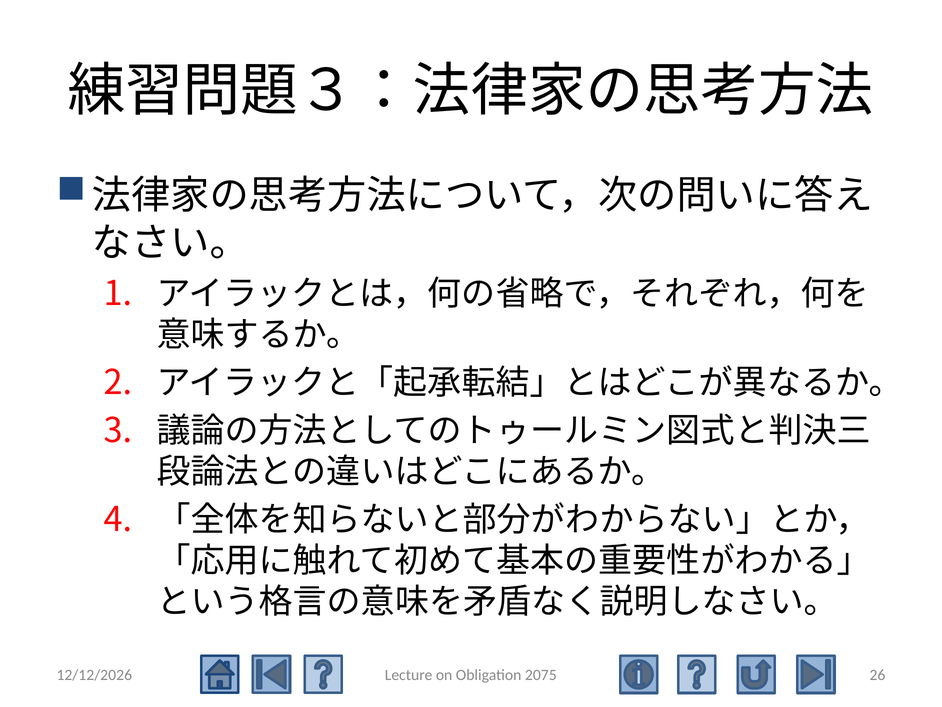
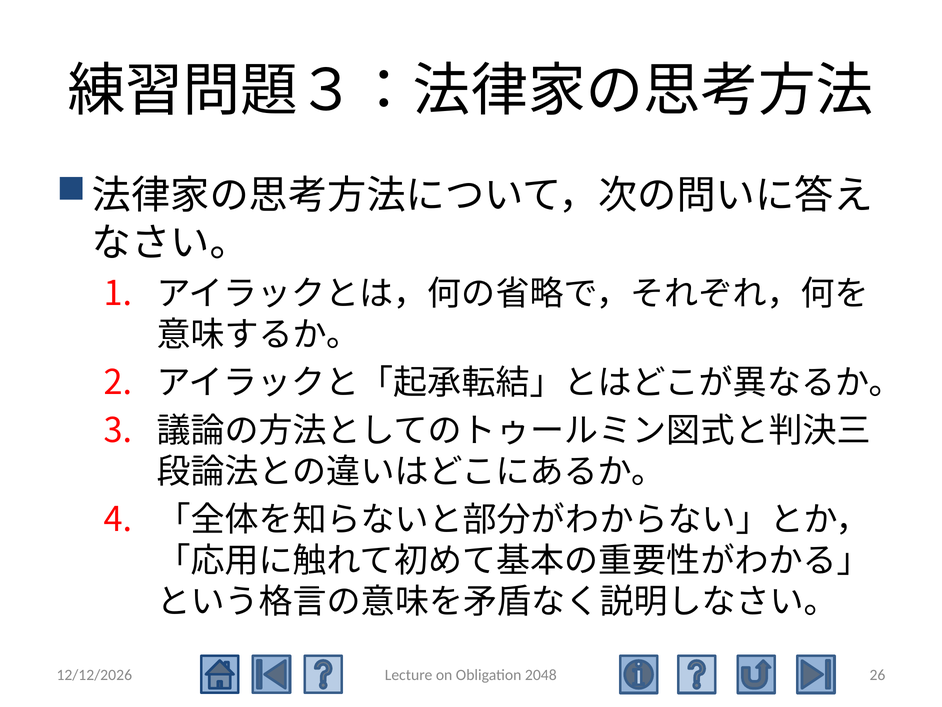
2075: 2075 -> 2048 (541, 675)
